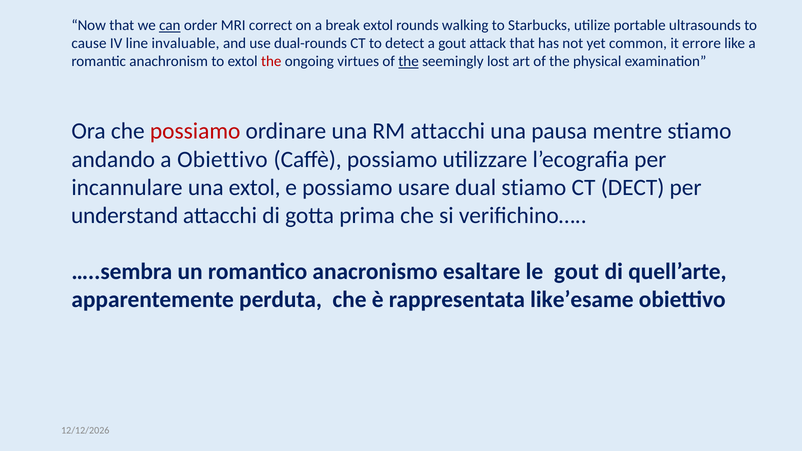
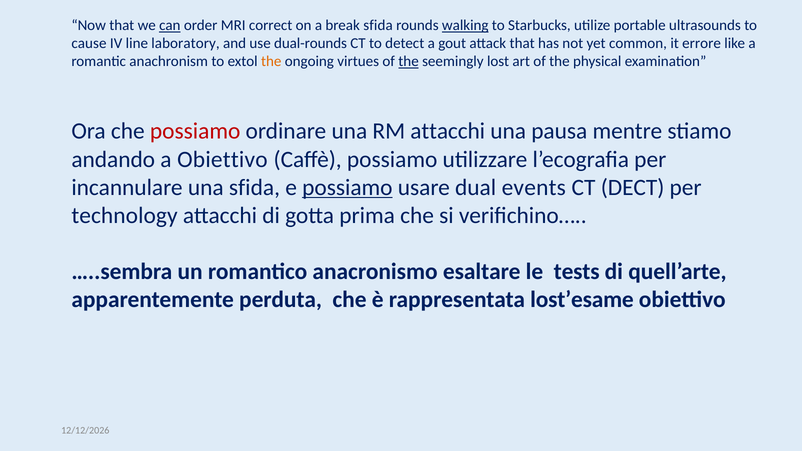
break extol: extol -> sfida (378, 25)
walking underline: none -> present (465, 25)
invaluable: invaluable -> laboratory (186, 43)
the colour: red -> orange (271, 62)
una extol: extol -> sfida (254, 187)
possiamo underline: none -> present (347, 187)
dual stiamo: stiamo -> events (534, 187)
understand: understand -> technology (125, 216)
le gout: gout -> tests (577, 272)
like’esame: like’esame -> lost’esame (582, 300)
